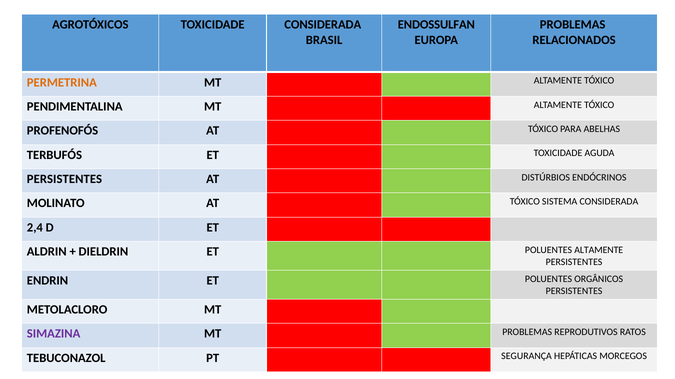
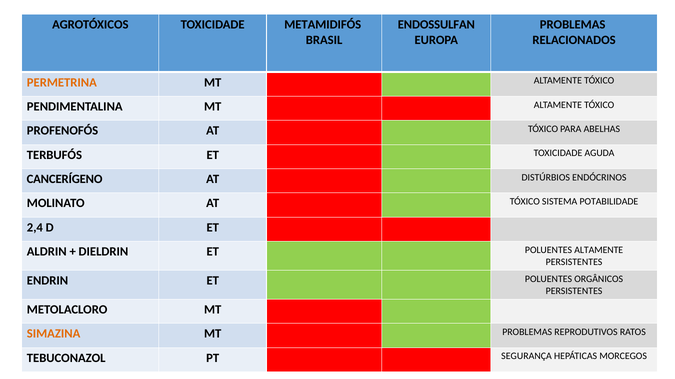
TOXICIDADE CONSIDERADA: CONSIDERADA -> METAMIDIFÓS (323, 24)
PERSISTENTES: PERSISTENTES -> CANCERÍGENO (65, 179)
SISTEMA CONSIDERADA: CONSIDERADA -> POTABILIDADE (609, 202)
SIMAZINA colour: purple -> orange (54, 334)
